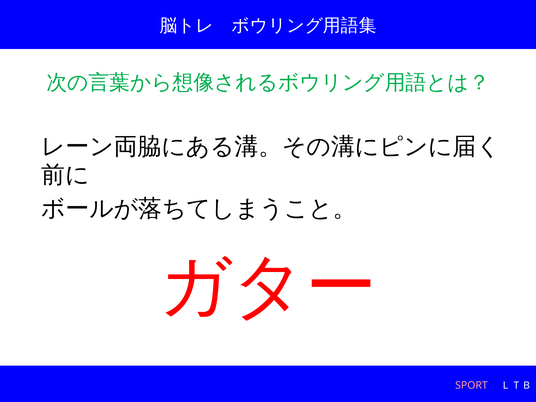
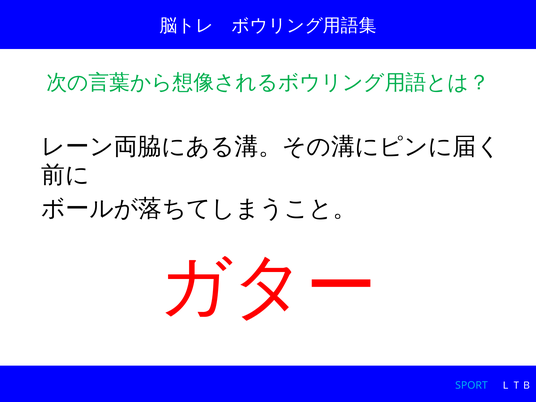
SPORT colour: pink -> light blue (471, 385)
